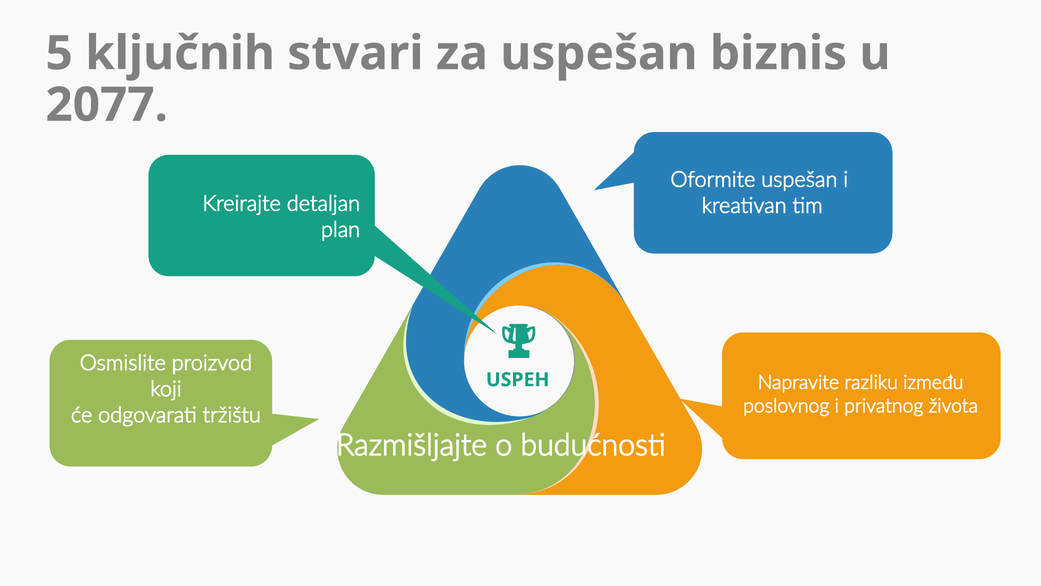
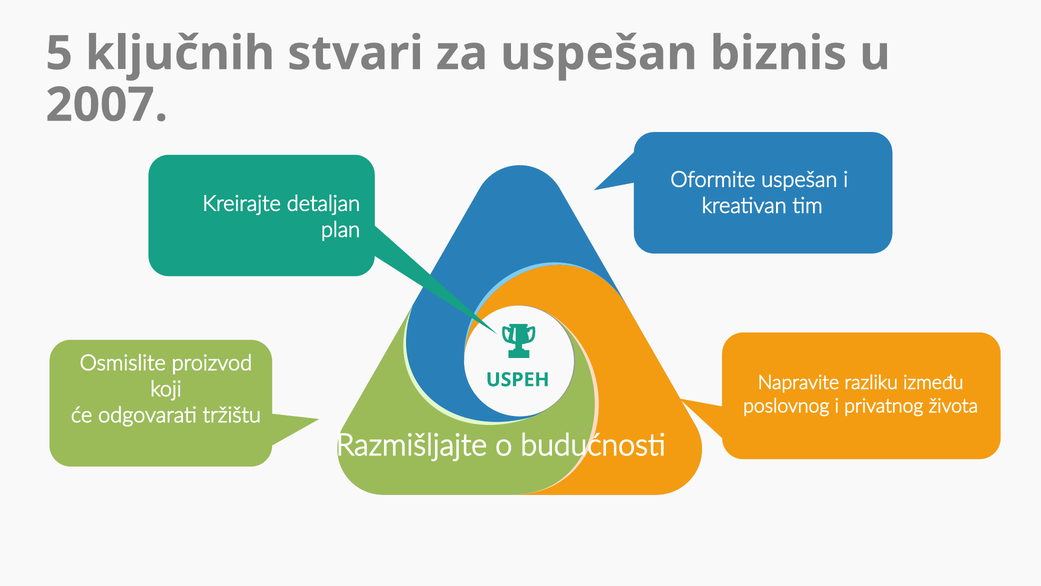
2077: 2077 -> 2007 (107, 105)
